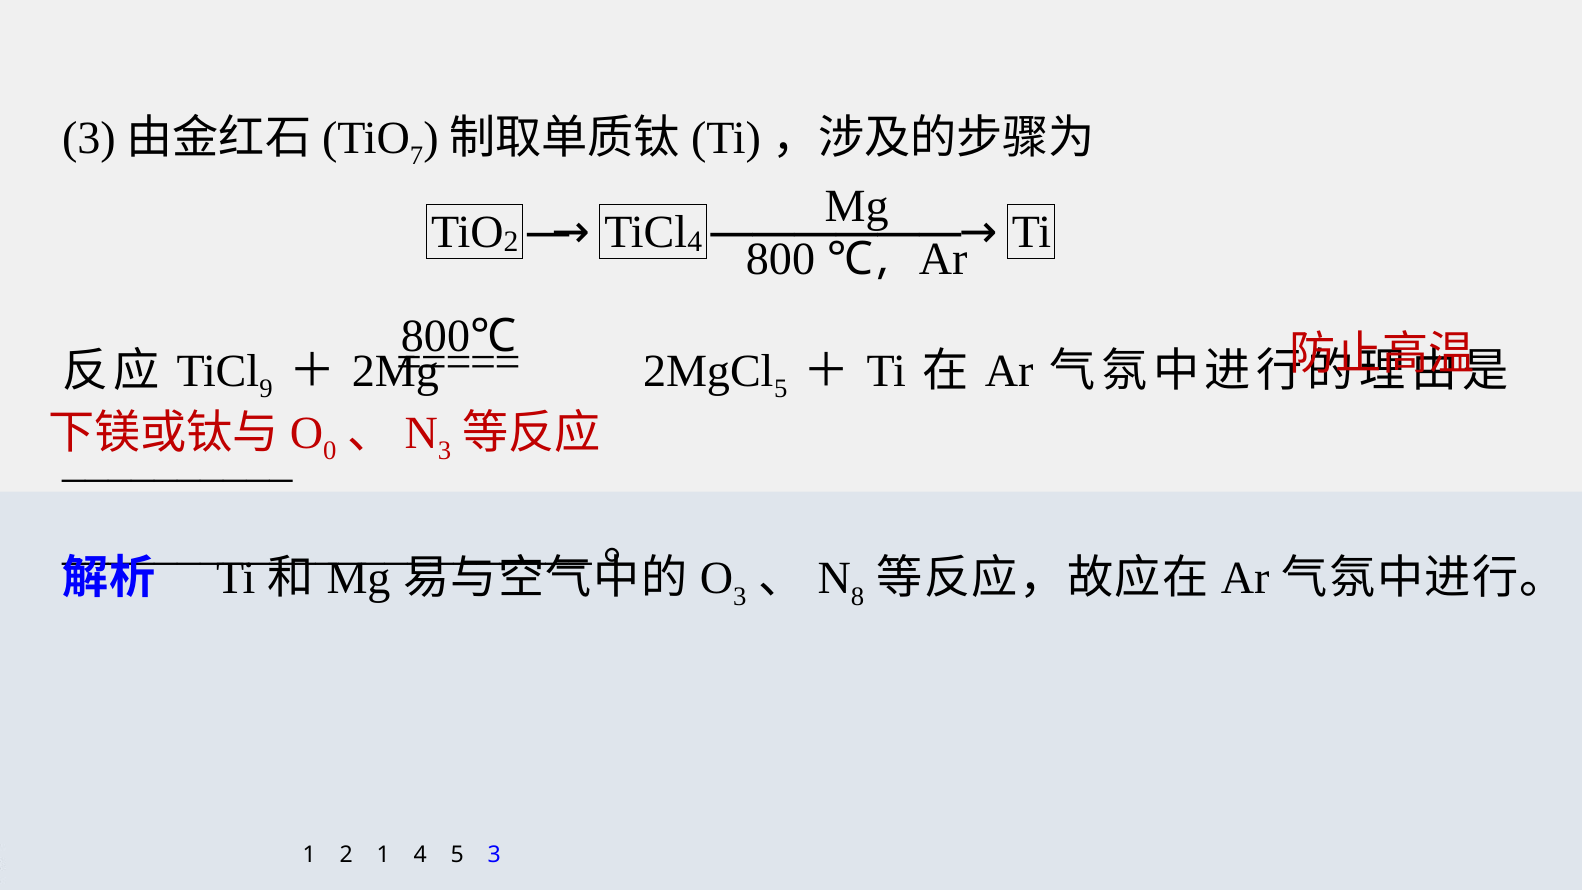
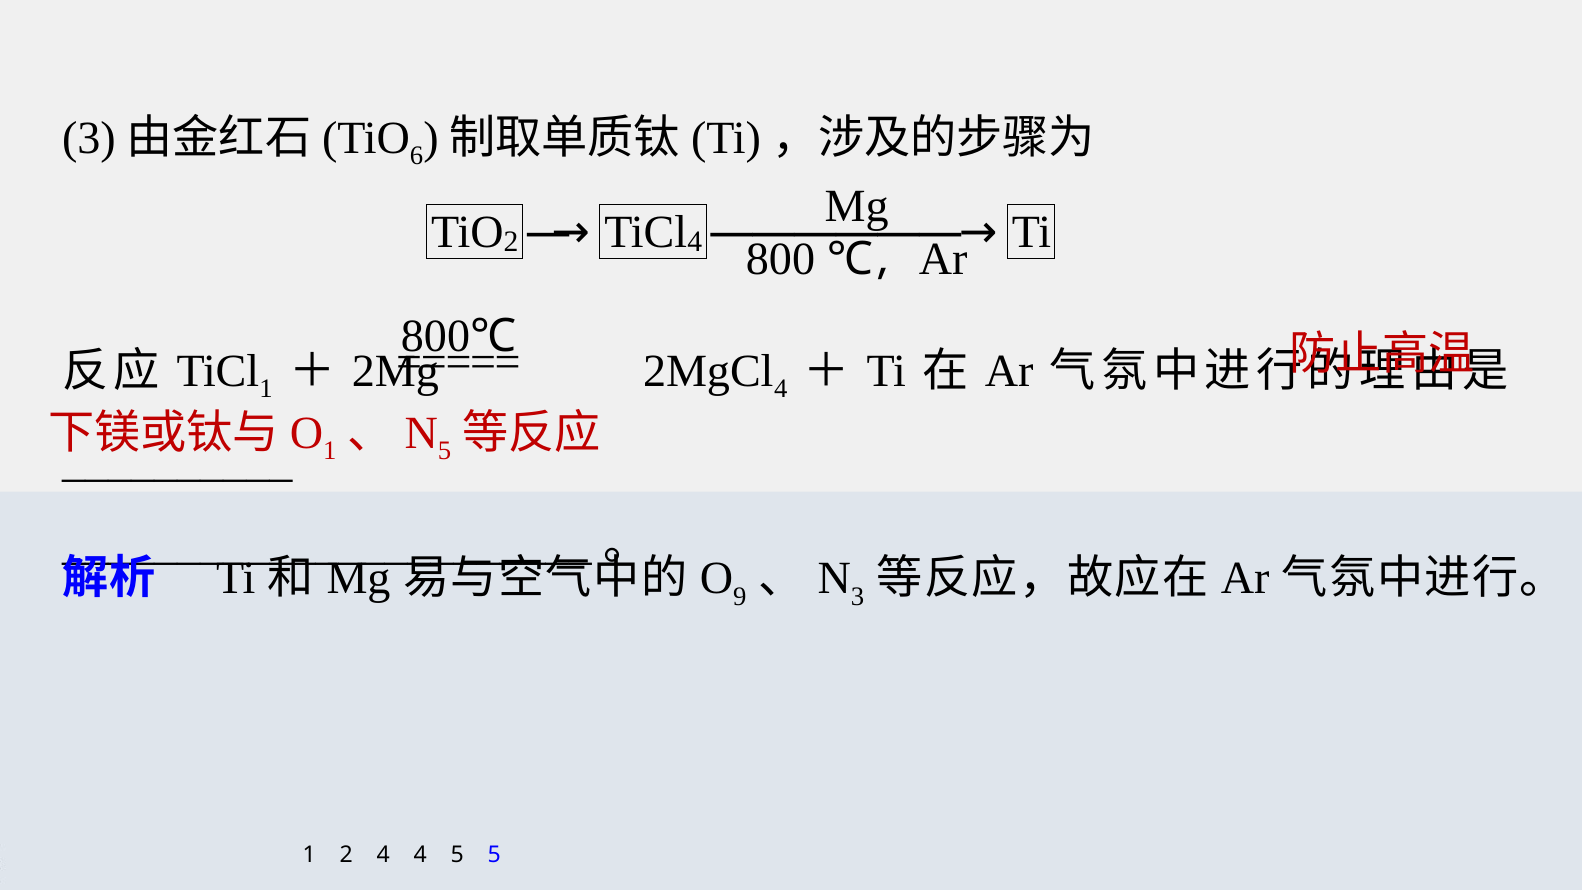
7: 7 -> 6 (417, 156)
9: 9 -> 1 (266, 389)
5: 5 -> 4 (781, 389)
0: 0 -> 1 (330, 451)
3: 3 -> 5 (444, 451)
3: 3 -> 9 (740, 597)
8: 8 -> 3 (858, 597)
2 1: 1 -> 4 (383, 855)
3: 3 -> 5 (494, 855)
